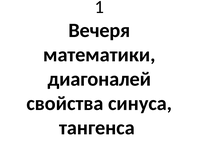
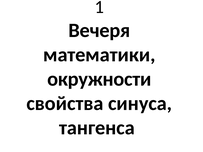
диагоналей: диагоналей -> окружности (99, 79)
